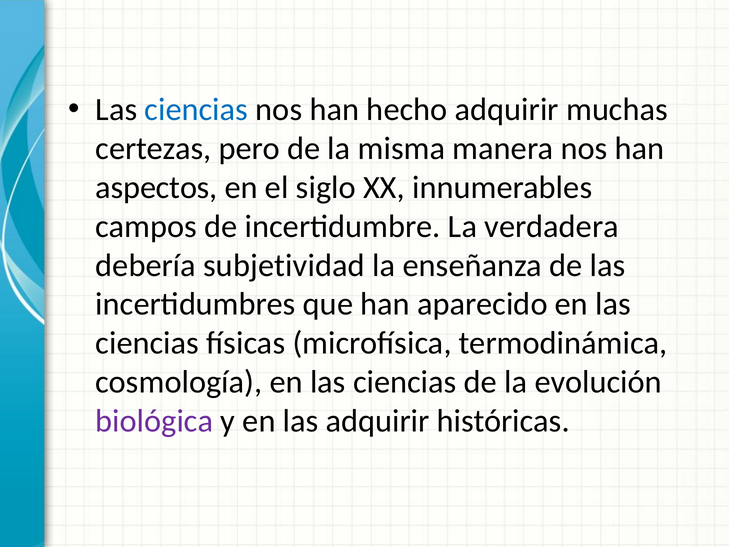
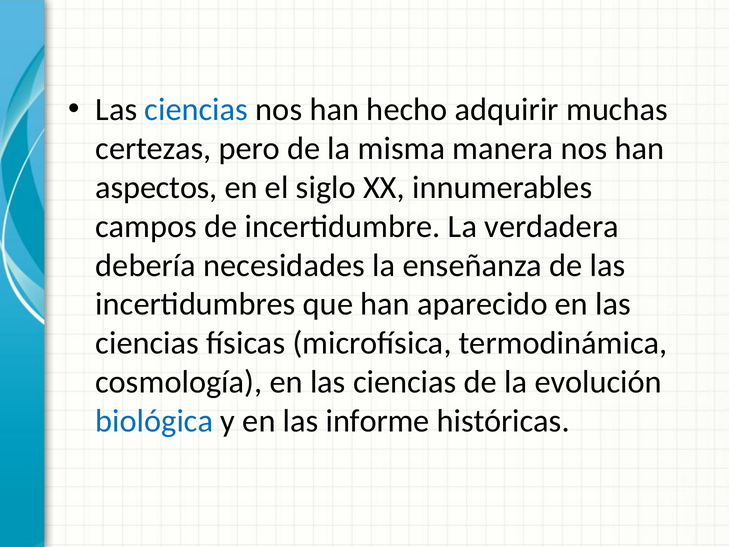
subjetividad: subjetividad -> necesidades (284, 265)
biológica colour: purple -> blue (154, 421)
las adquirir: adquirir -> informe (378, 421)
